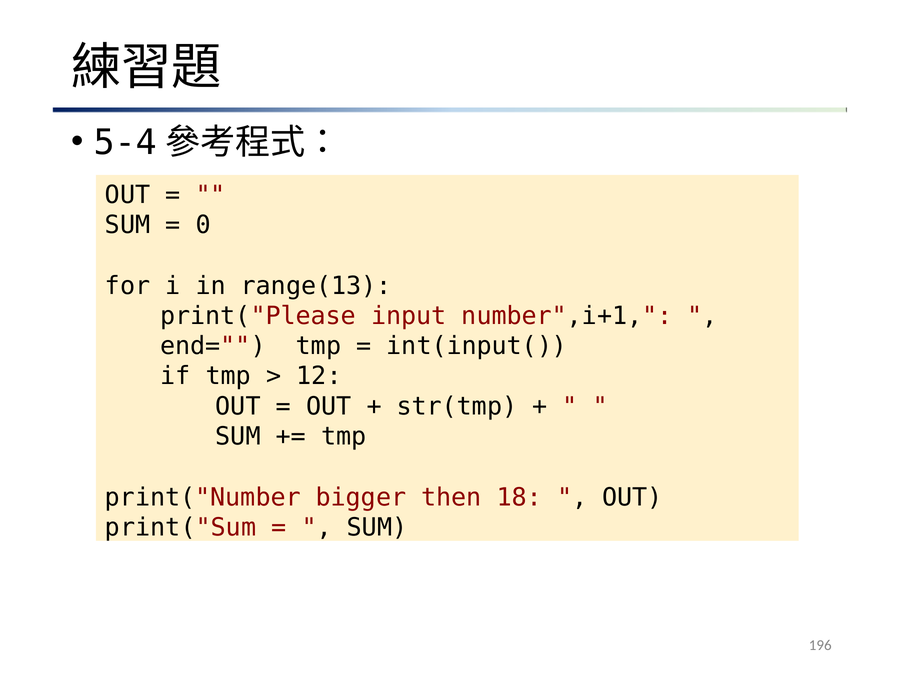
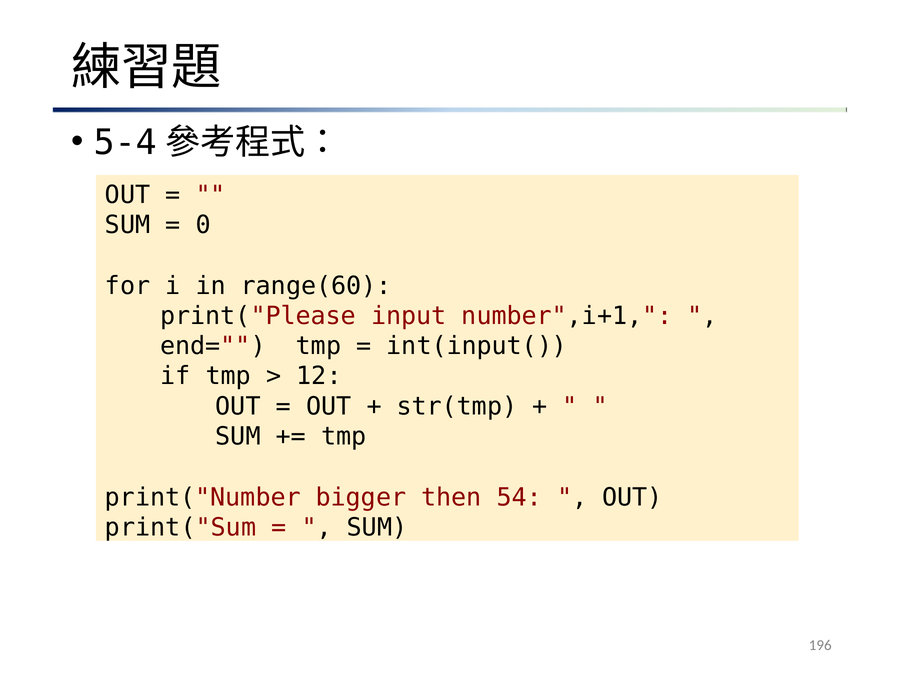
range(13: range(13 -> range(60 (316, 286)
18: 18 -> 54 (519, 498)
